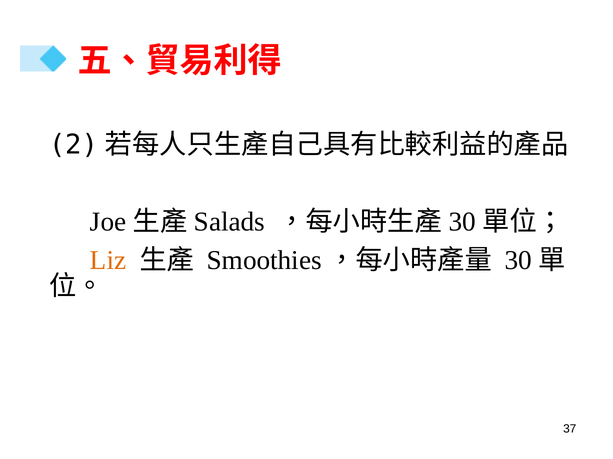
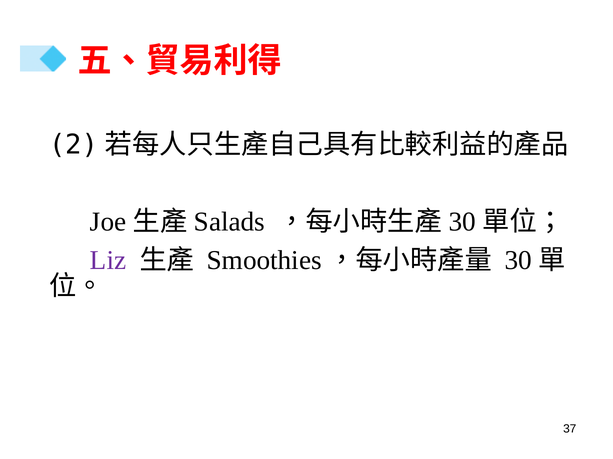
Liz colour: orange -> purple (108, 260)
